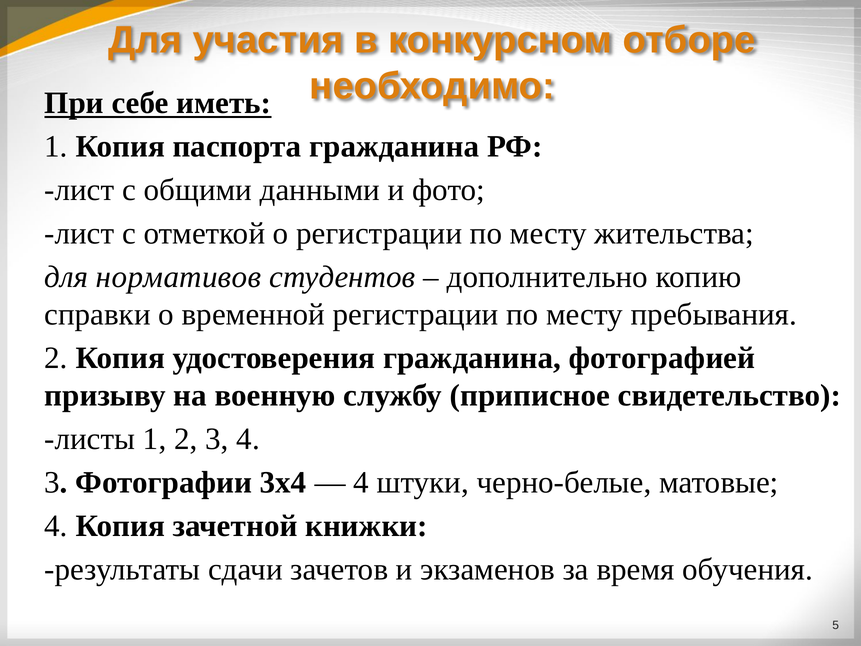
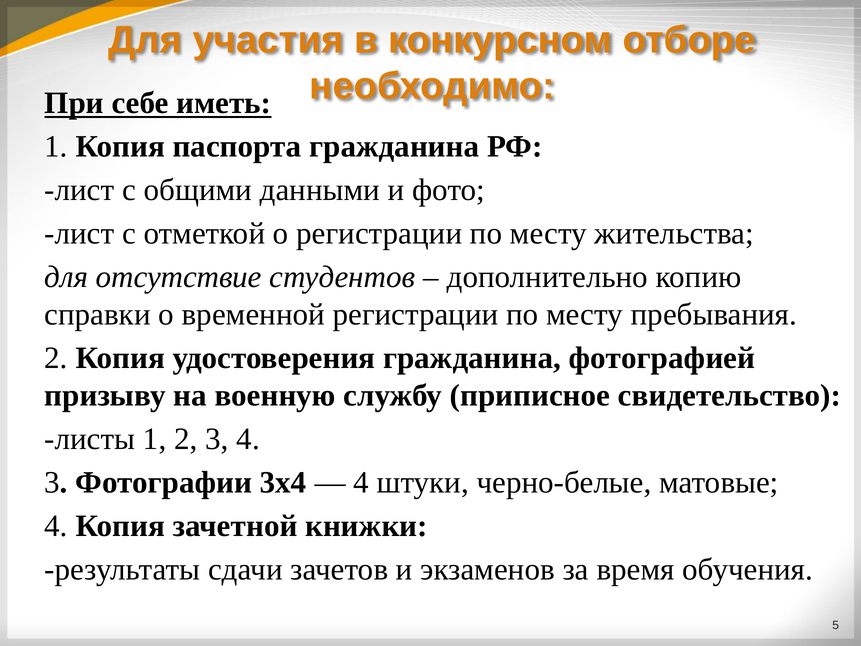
нормативов: нормативов -> отсутствие (179, 277)
